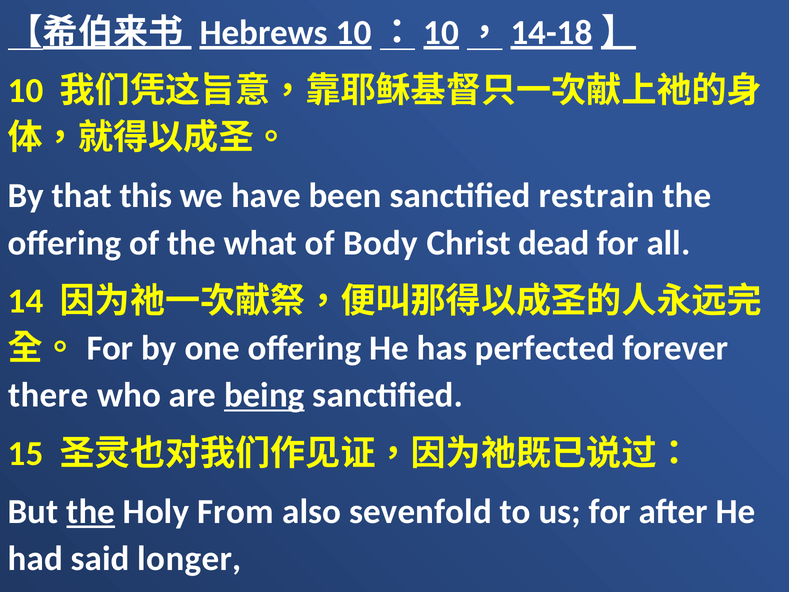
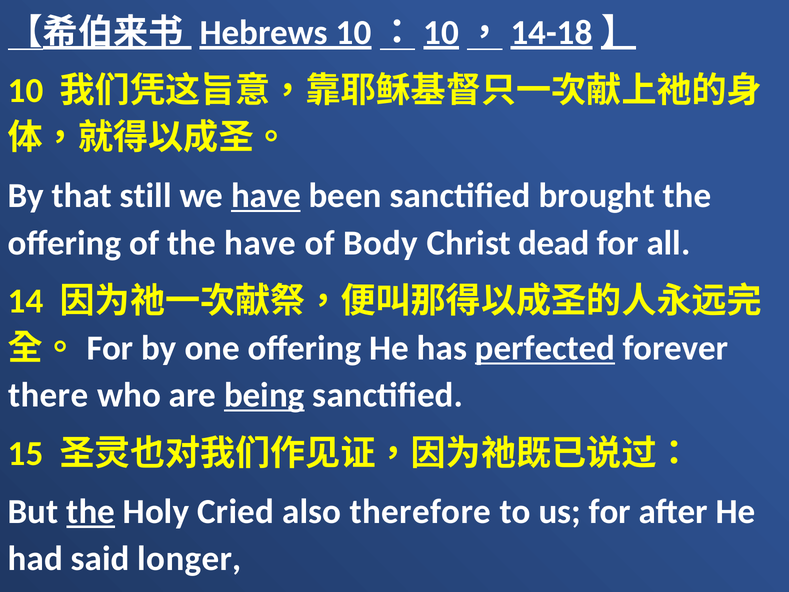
this: this -> still (146, 196)
have underline: none -> present (266, 196)
restrain: restrain -> brought (597, 196)
the what: what -> have (260, 243)
perfected underline: none -> present (545, 348)
From: From -> Cried (236, 511)
sevenfold: sevenfold -> therefore (420, 511)
